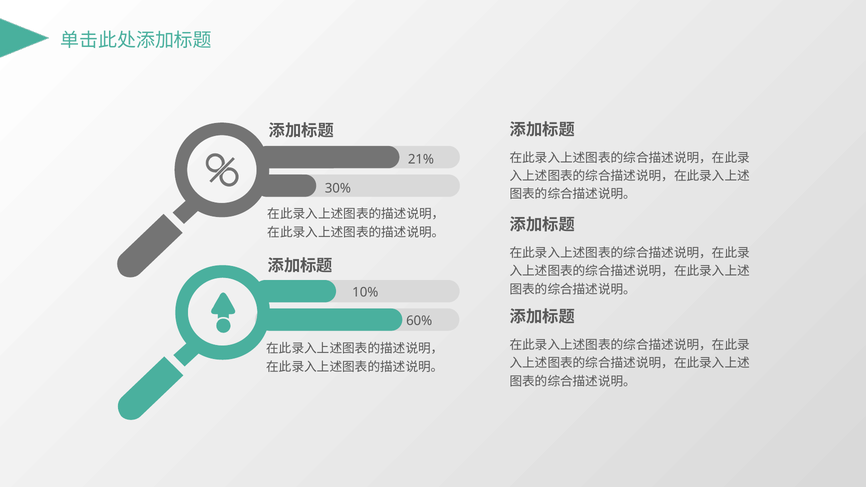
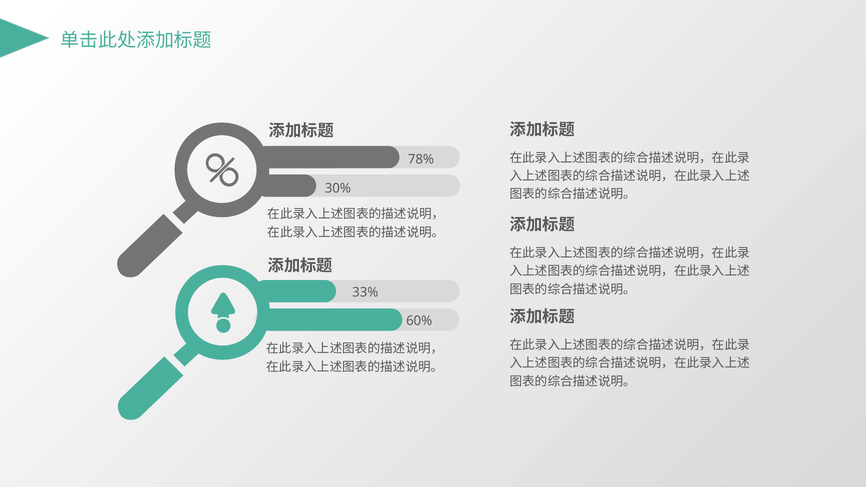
21%: 21% -> 78% (421, 159)
10%: 10% -> 33% (365, 293)
